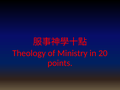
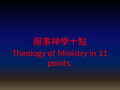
20: 20 -> 11 (103, 53)
